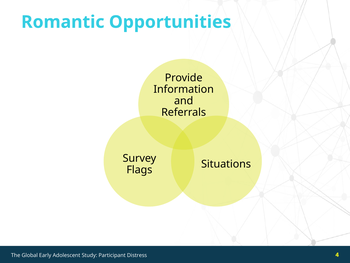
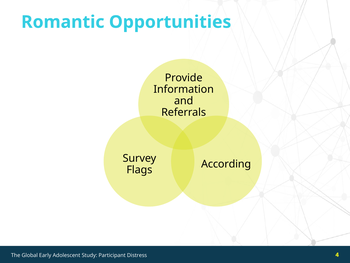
Situations: Situations -> According (226, 164)
